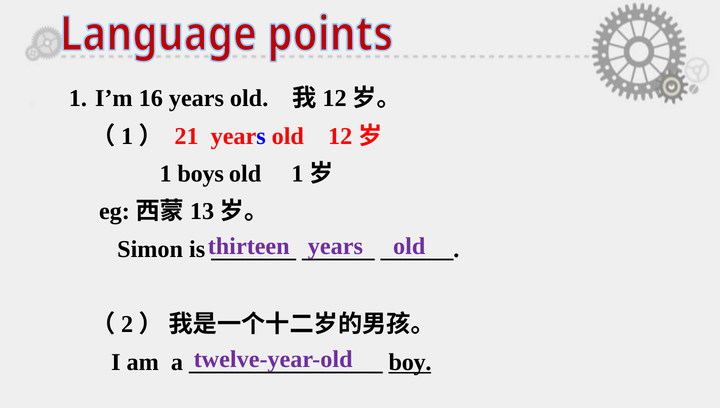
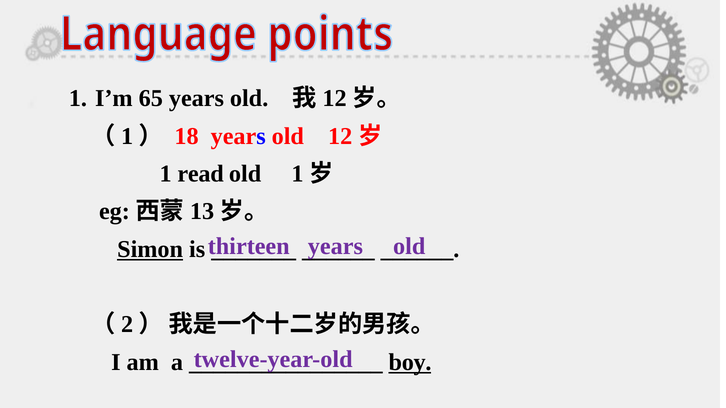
16: 16 -> 65 (151, 98)
21: 21 -> 18 (187, 136)
boys: boys -> read (201, 174)
Simon underline: none -> present (150, 249)
